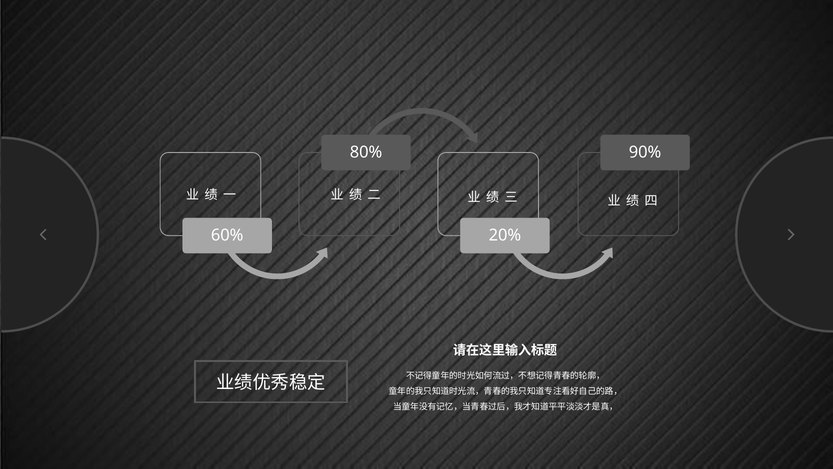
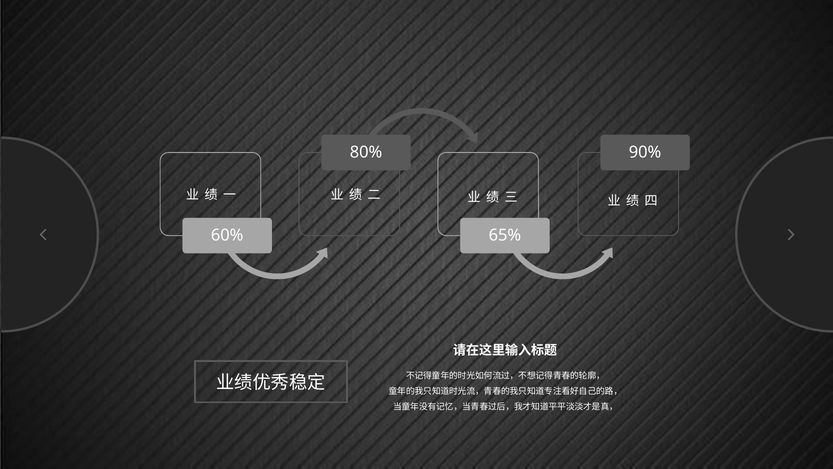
20%: 20% -> 65% (505, 235)
